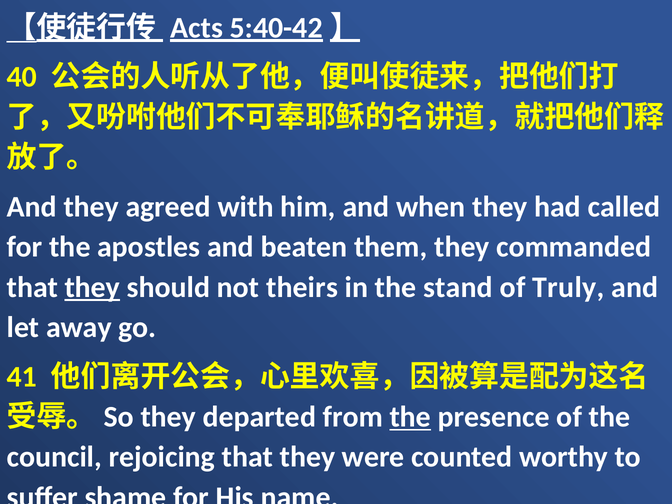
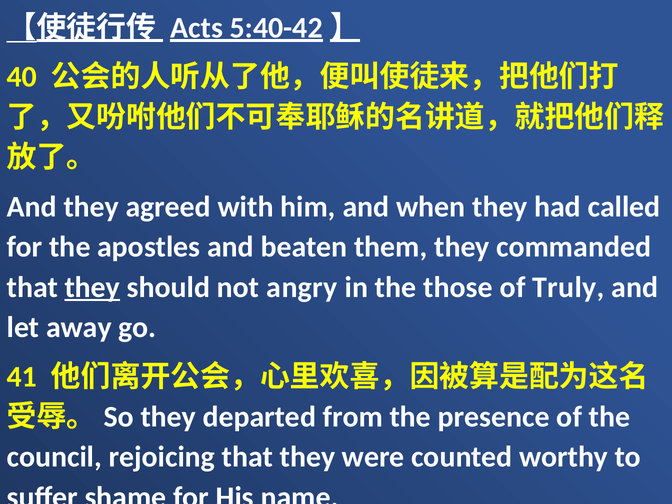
theirs: theirs -> angry (302, 287)
stand: stand -> those (458, 287)
the underline: present -> none (410, 417)
